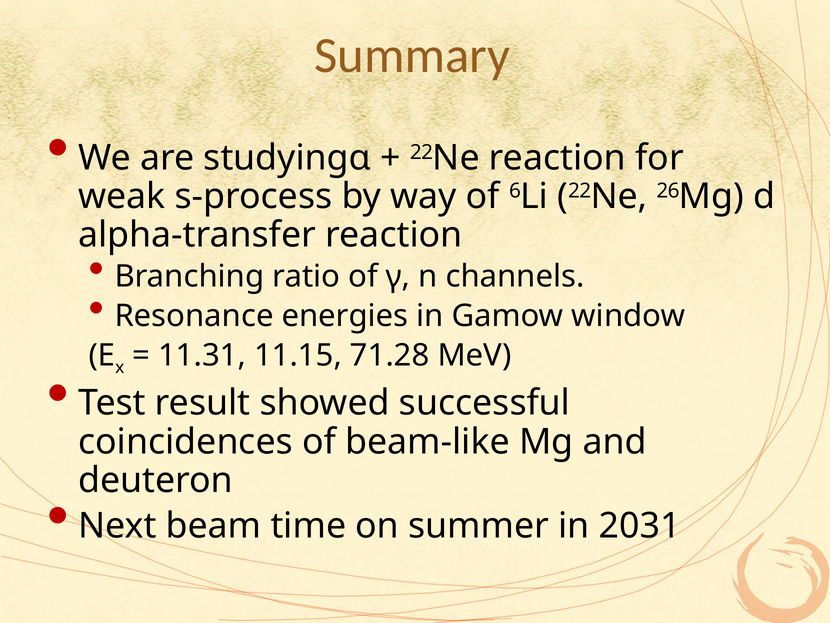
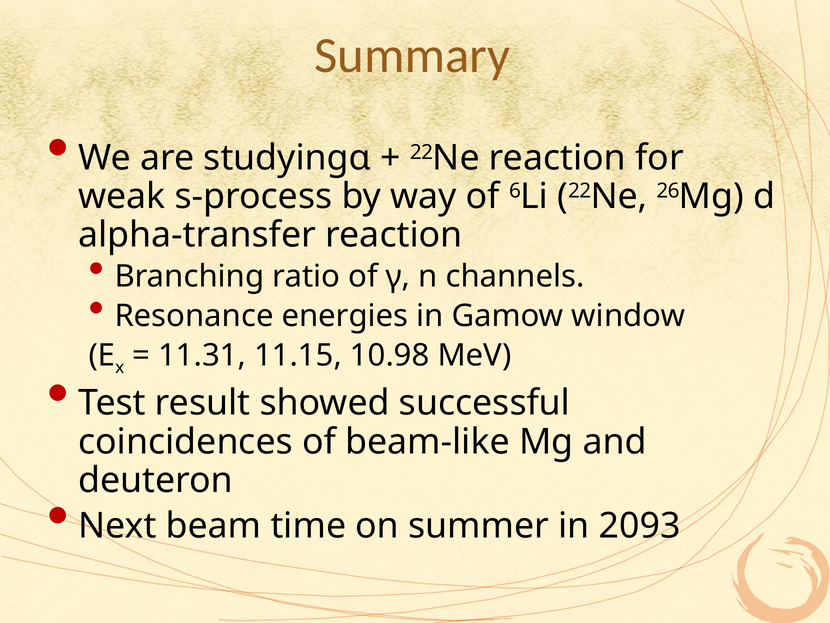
71.28: 71.28 -> 10.98 (390, 355)
2031: 2031 -> 2093 (640, 525)
